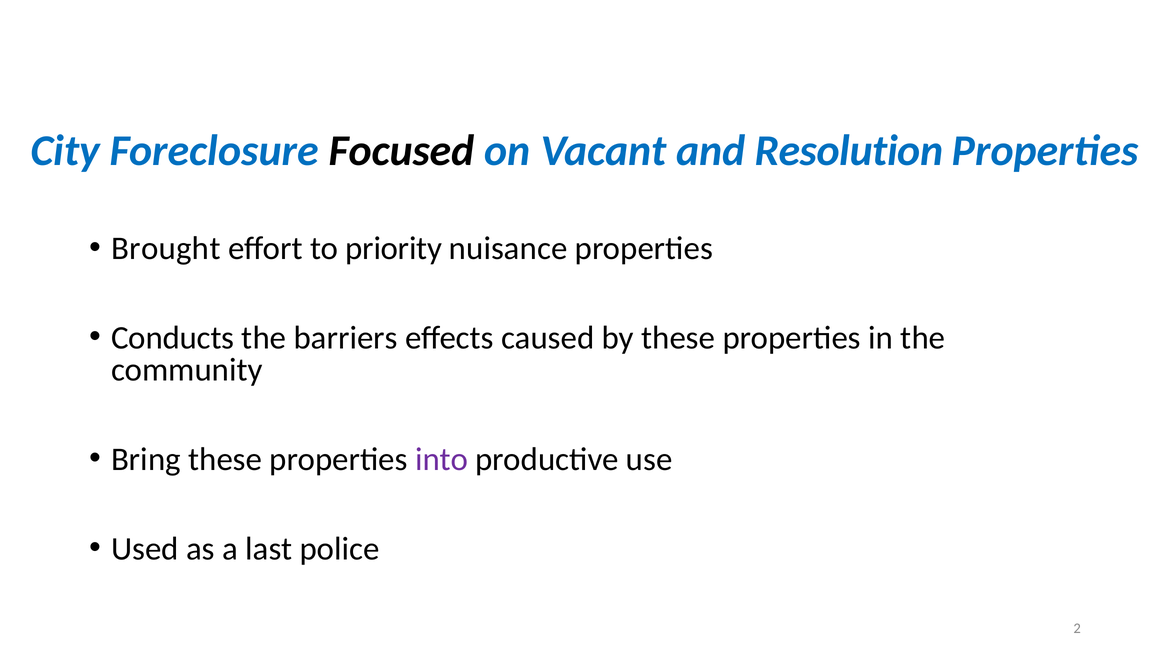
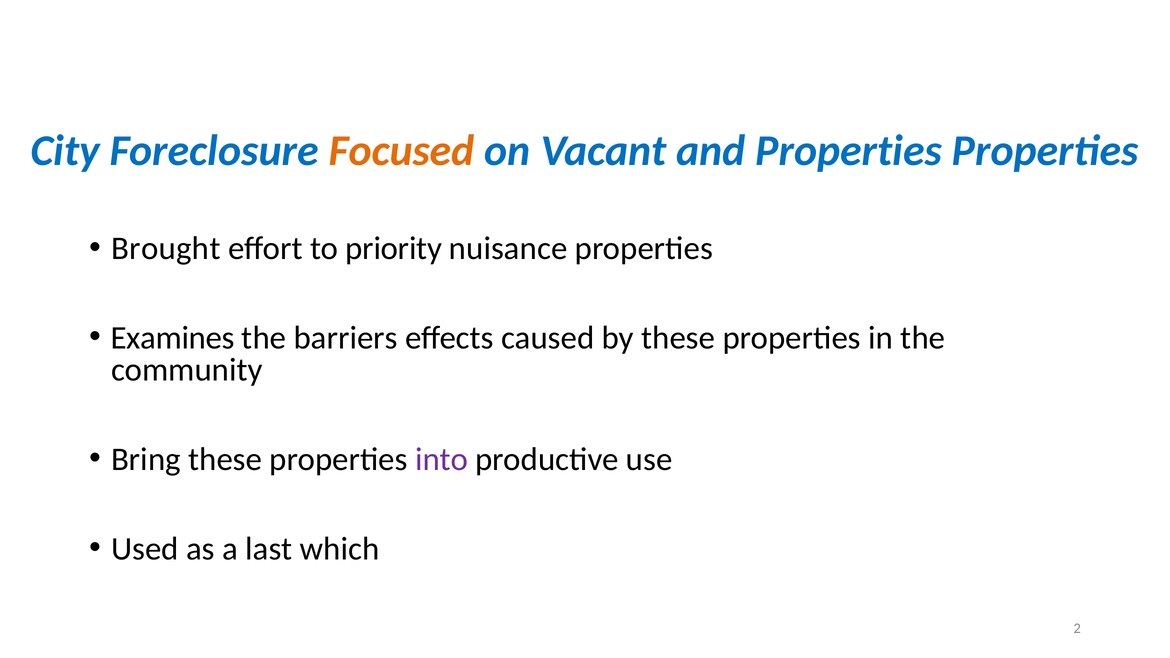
Focused colour: black -> orange (402, 151)
and Resolution: Resolution -> Properties (849, 151)
Conducts: Conducts -> Examines (173, 338)
police: police -> which (340, 549)
